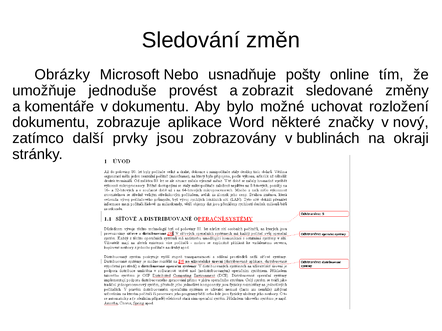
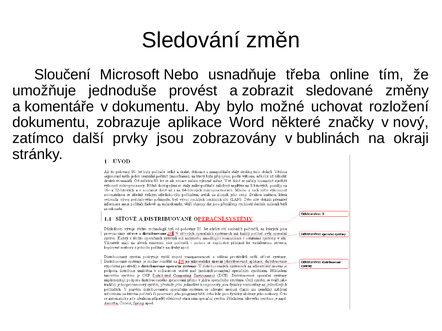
Obrázky: Obrázky -> Sloučení (62, 75)
pošty: pošty -> třeba (303, 75)
